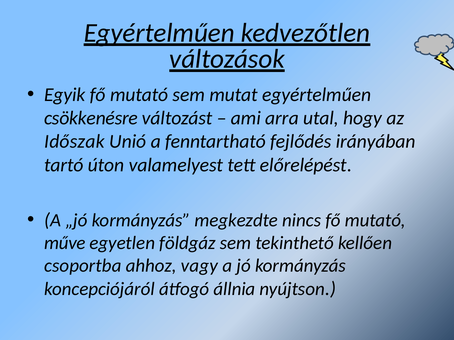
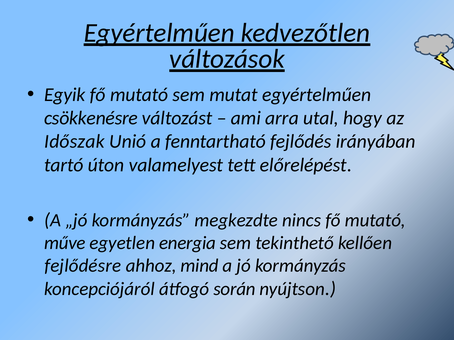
földgáz: földgáz -> energia (188, 243)
csoportba: csoportba -> fejlődésre (83, 266)
vagy: vagy -> mind (200, 266)
állnia: állnia -> során (234, 289)
